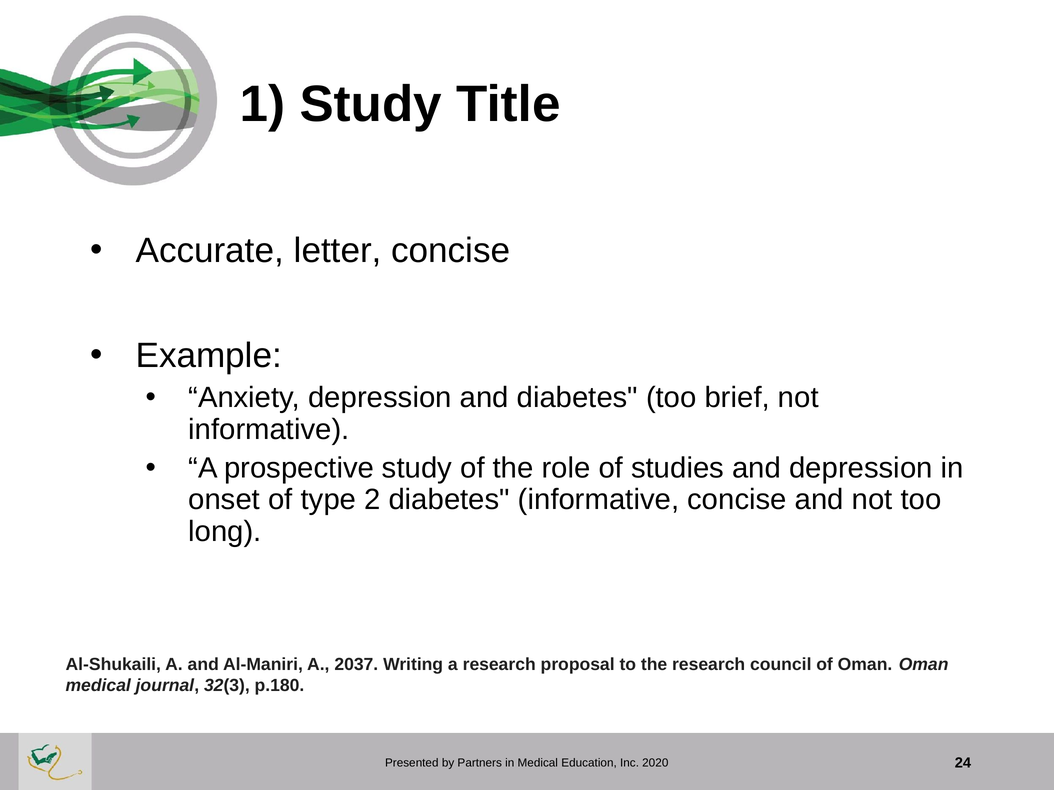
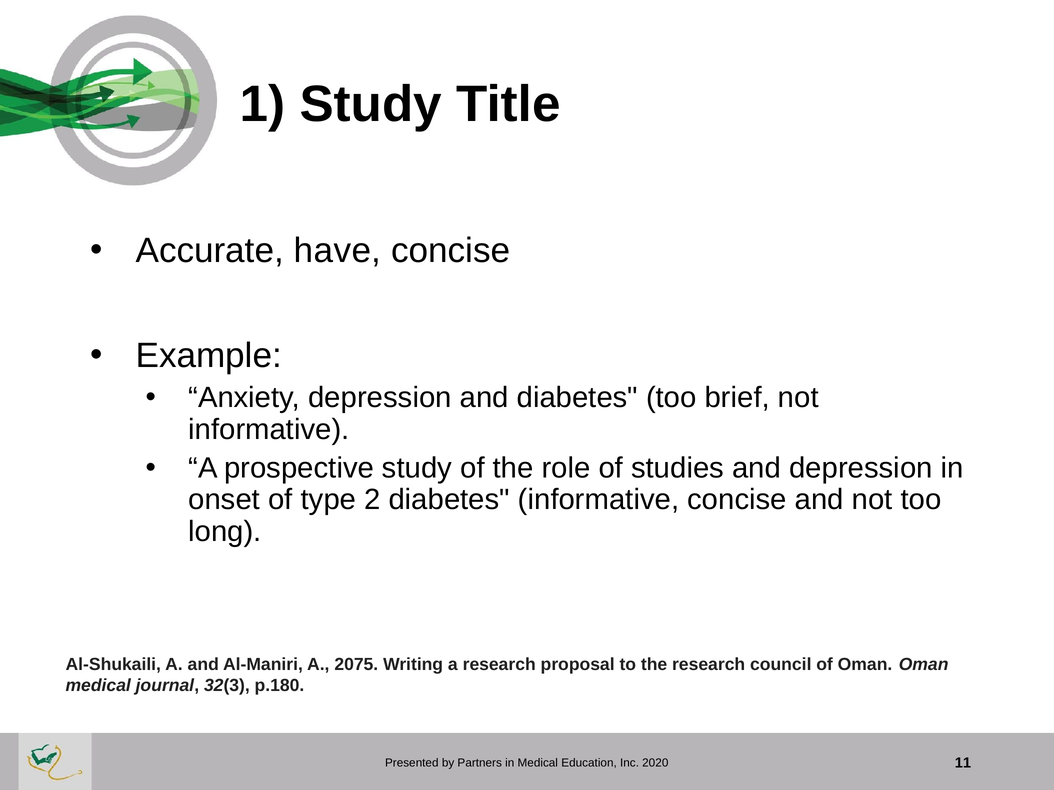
letter: letter -> have (337, 251)
2037: 2037 -> 2075 (356, 665)
24: 24 -> 11 (963, 764)
